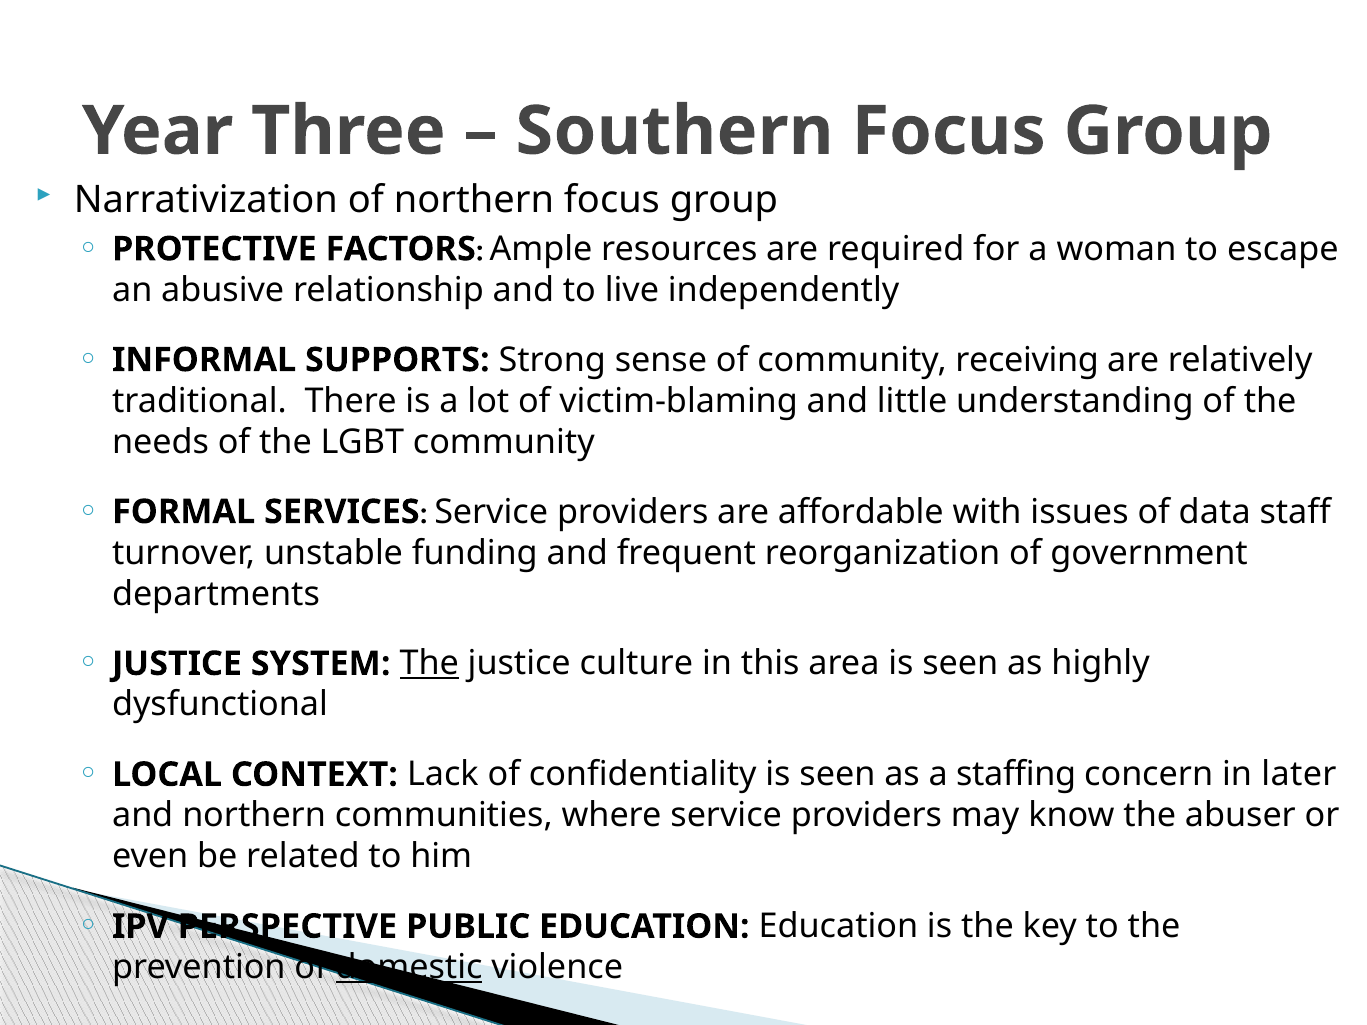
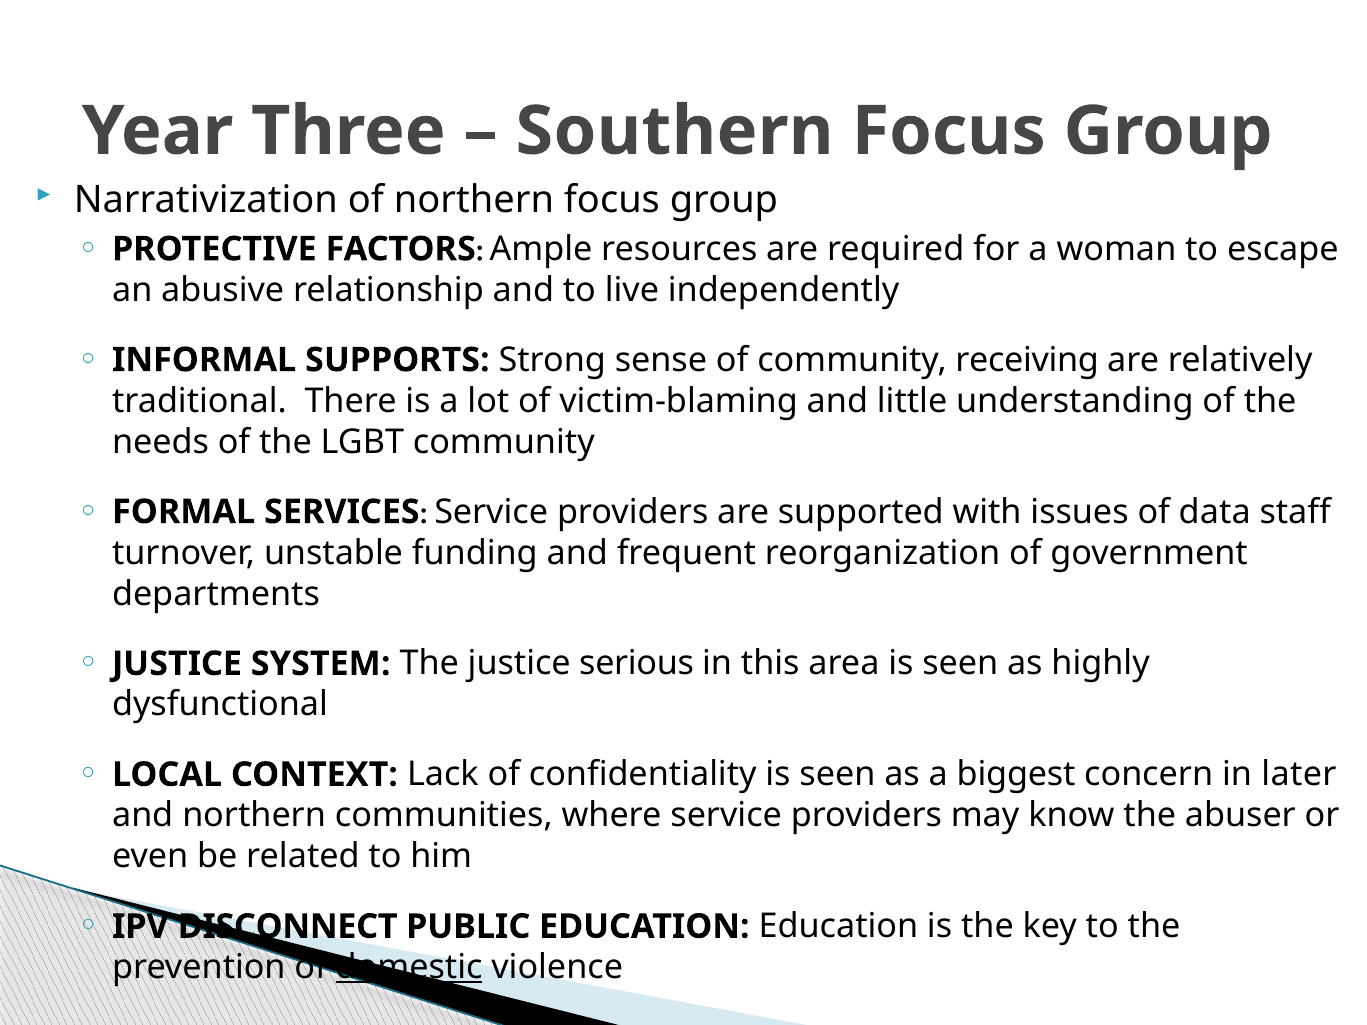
affordable: affordable -> supported (861, 512)
The underline: present -> none (429, 664)
culture: culture -> serious (637, 664)
staffing: staffing -> biggest (1016, 775)
PERSPECTIVE: PERSPECTIVE -> DISCONNECT (288, 927)
